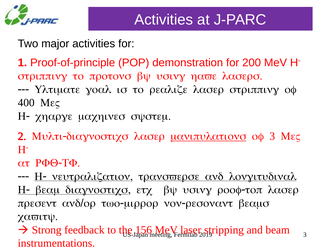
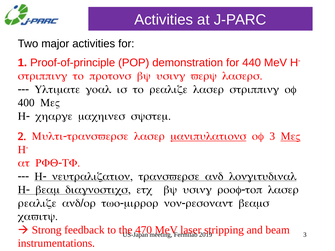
200: 200 -> 440 (252, 63)
have: have -> very (204, 76)
Multi-diagnostics: Multi-diagnostics -> Multi-transverse (80, 136)
MeV underline: none -> present (291, 136)
present: present -> realize (37, 203)
156: 156 -> 470 (144, 230)
